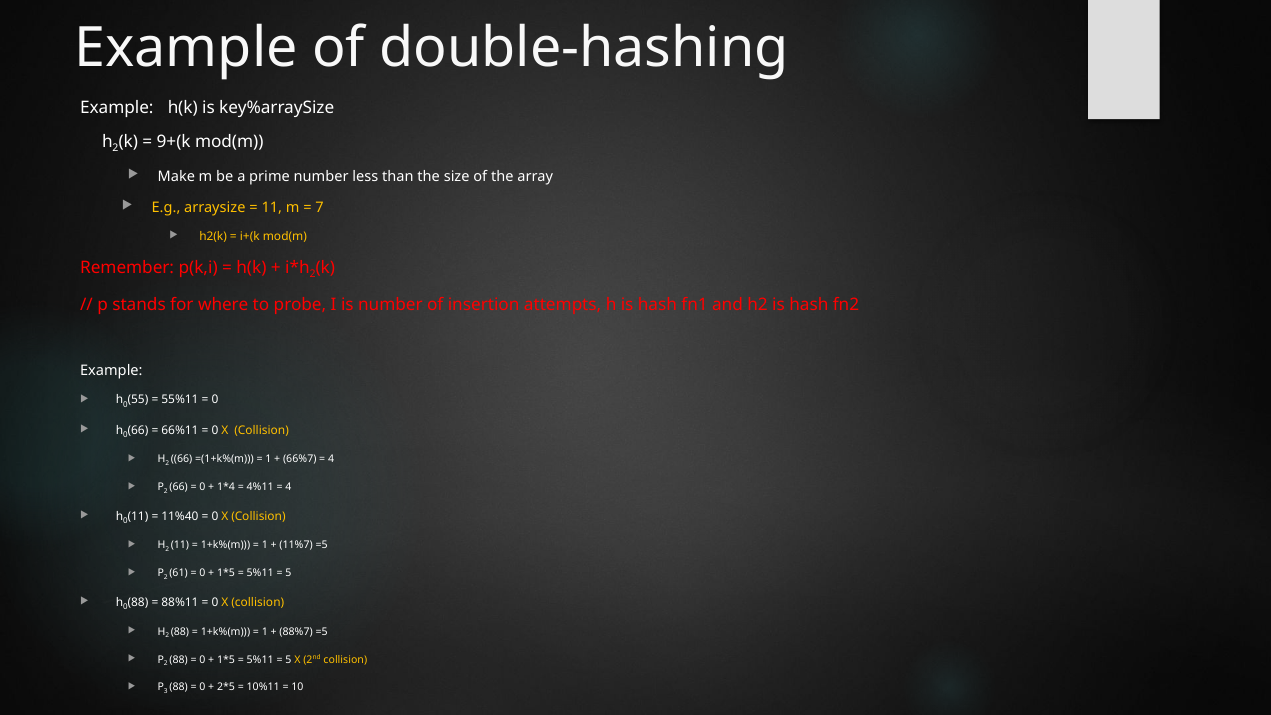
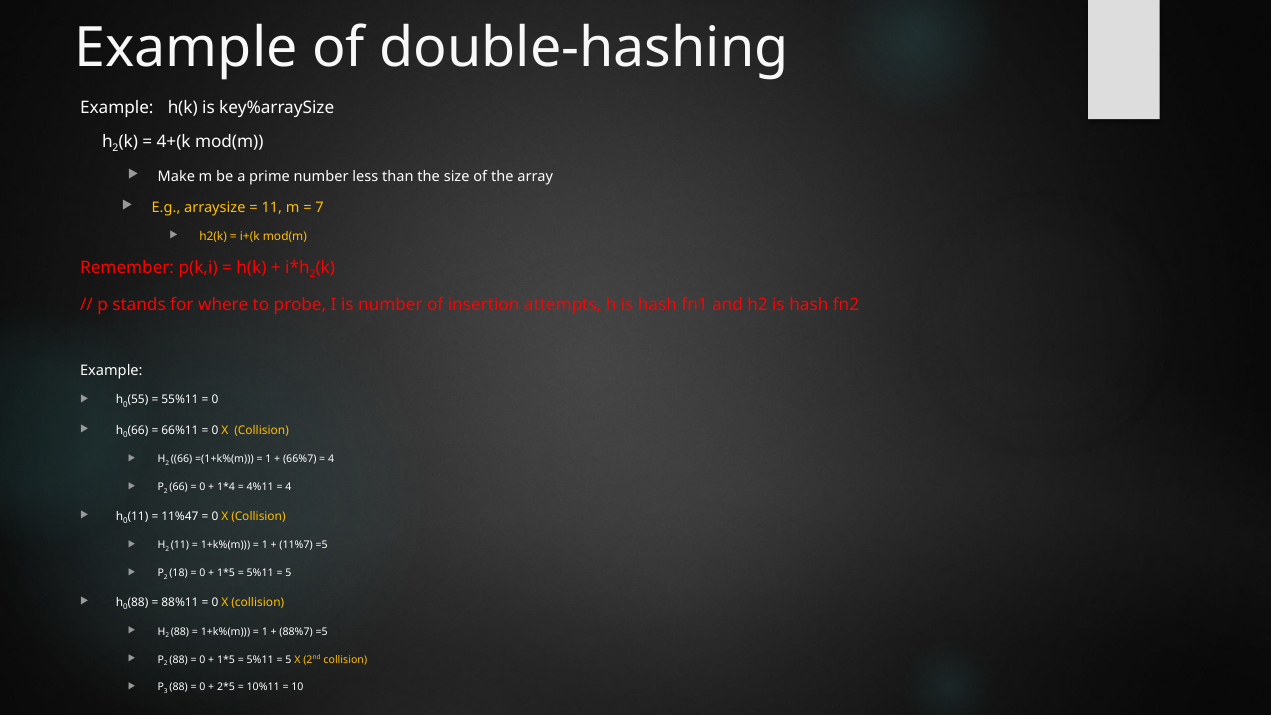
9+(k: 9+(k -> 4+(k (174, 142)
11%40: 11%40 -> 11%47 (180, 516)
61: 61 -> 18 (179, 573)
